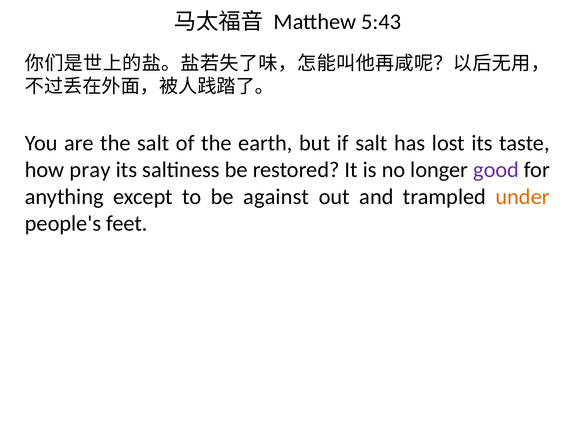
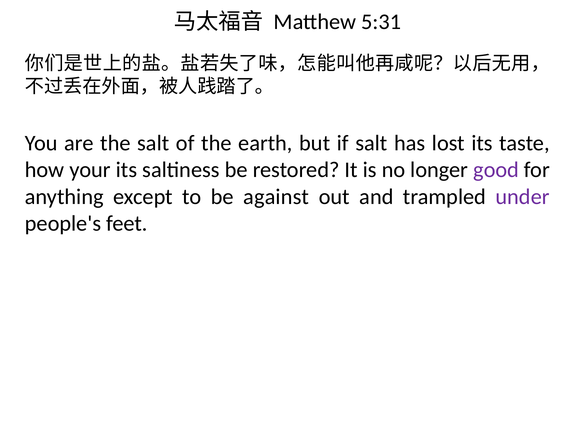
5:43: 5:43 -> 5:31 (381, 22)
pray: pray -> your (90, 170)
under colour: orange -> purple (523, 197)
